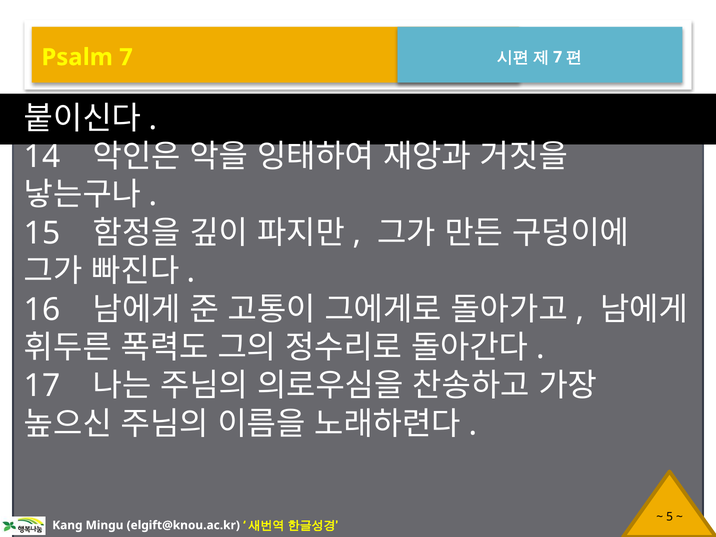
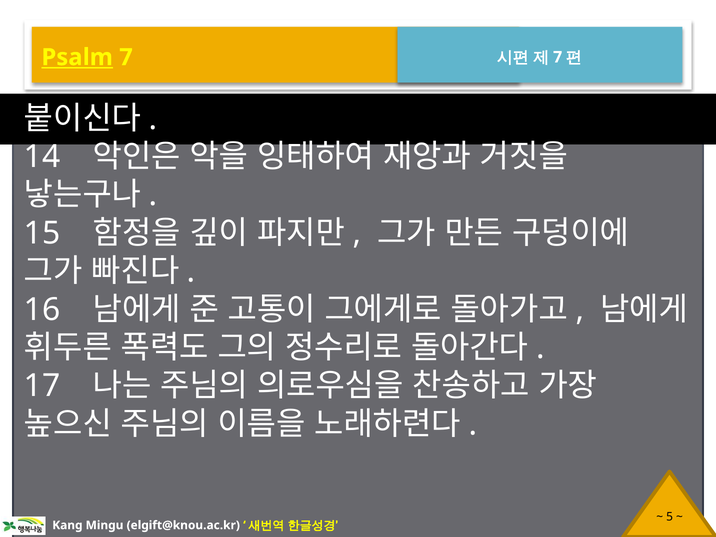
Psalm underline: none -> present (77, 57)
